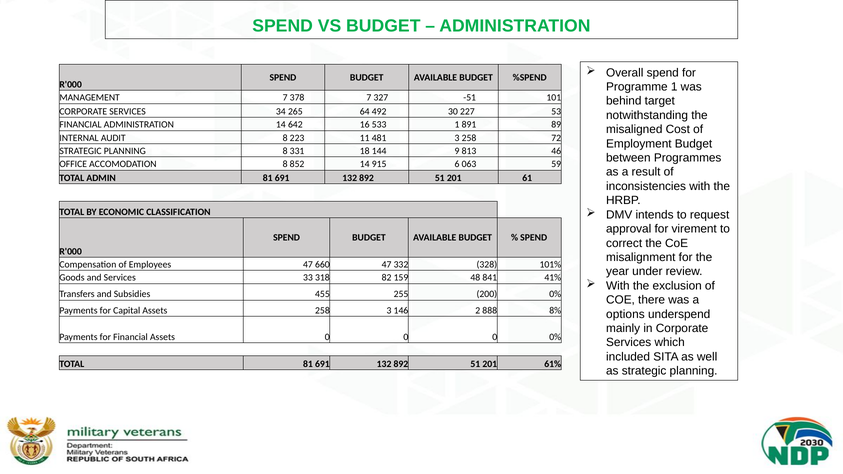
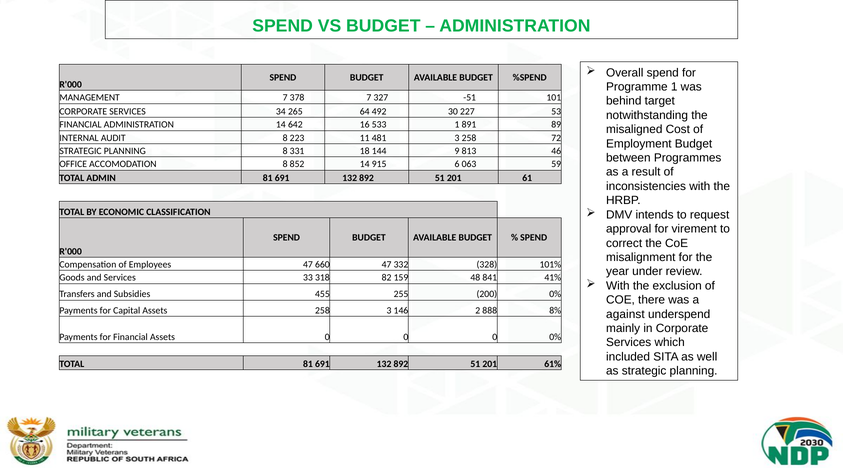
options: options -> against (625, 314)
